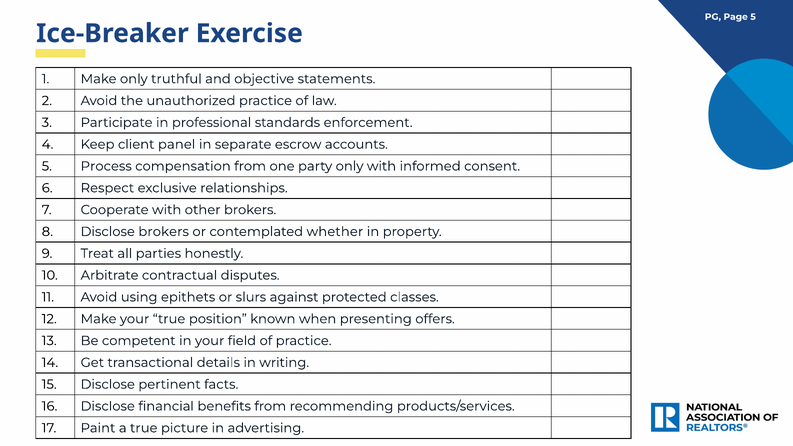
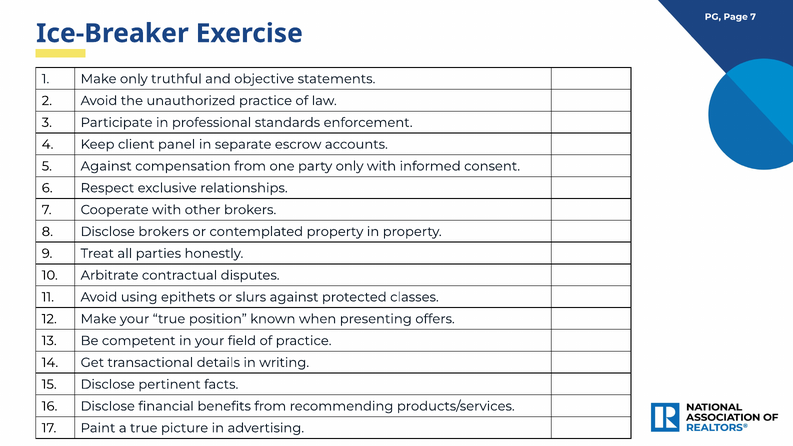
Page 5: 5 -> 7 (753, 17)
5 Process: Process -> Against (106, 166)
contemplated whether: whether -> property (335, 232)
